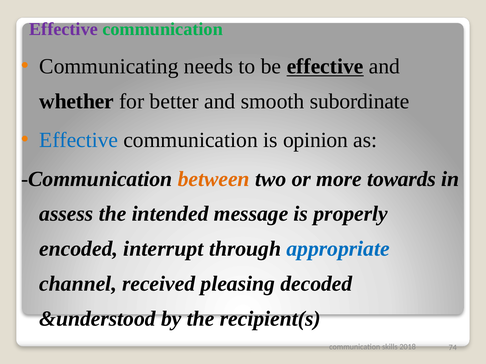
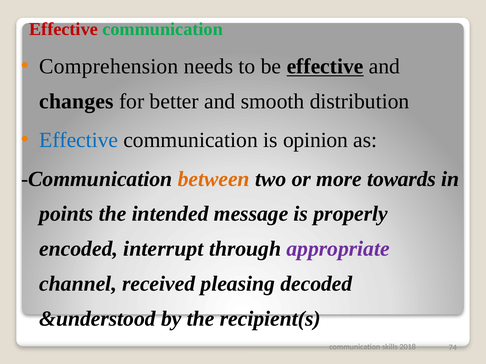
Effective colour: purple -> red (64, 29)
Communicating: Communicating -> Comprehension (109, 66)
whether: whether -> changes (76, 101)
subordinate: subordinate -> distribution (360, 101)
assess: assess -> points (66, 214)
appropriate colour: blue -> purple (338, 249)
